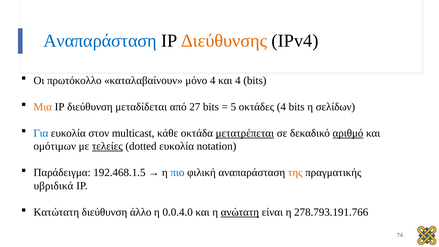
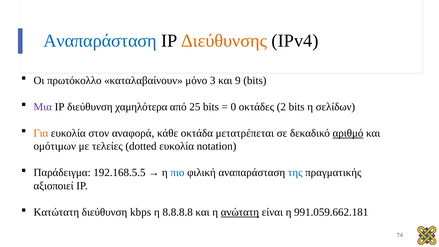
μόνο 4: 4 -> 3 (213, 80)
και 4: 4 -> 9 (238, 80)
Μια colour: orange -> purple (43, 107)
μεταδίδεται: μεταδίδεται -> χαμηλότερα (141, 107)
27: 27 -> 25 (195, 107)
5: 5 -> 0 (233, 107)
οκτάδες 4: 4 -> 2 (281, 107)
Για colour: blue -> orange (41, 133)
multicast: multicast -> αναφορά (133, 133)
μετατρέπεται underline: present -> none (245, 133)
τελείες underline: present -> none (107, 146)
192.468.1.5: 192.468.1.5 -> 192.168.5.5 (119, 173)
της colour: orange -> blue (295, 173)
υβριδικά: υβριδικά -> αξιοποιεί (54, 186)
άλλο: άλλο -> kbps (141, 212)
0.0.4.0: 0.0.4.0 -> 8.8.8.8 (178, 212)
278.793.191.766: 278.793.191.766 -> 991.059.662.181 (331, 212)
